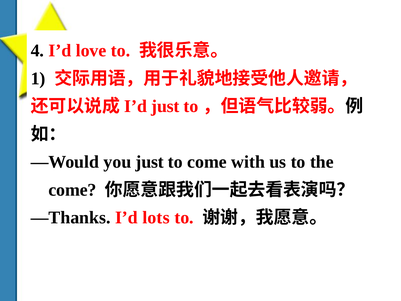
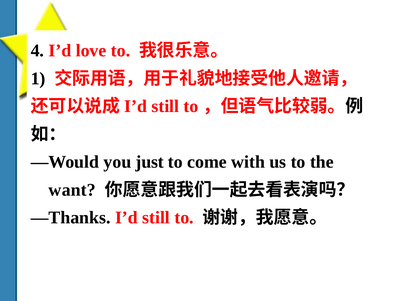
just: just -> still (165, 106)
come: come -> want (72, 190)
—Thanks I’d lots: lots -> still (156, 217)
